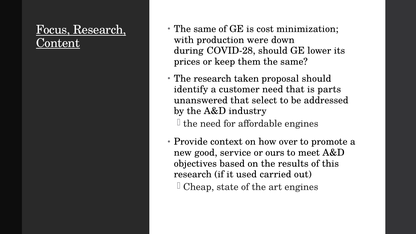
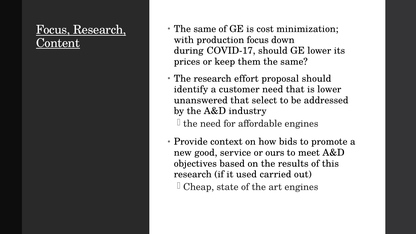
production were: were -> focus (258, 40)
COVID-28: COVID-28 -> COVID-17 (231, 51)
taken: taken -> effort (246, 79)
is parts: parts -> lower (329, 89)
over: over -> bids (288, 142)
